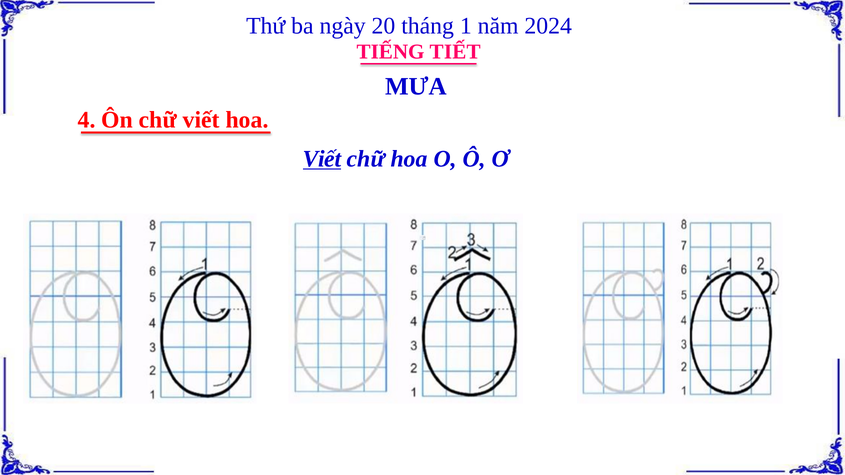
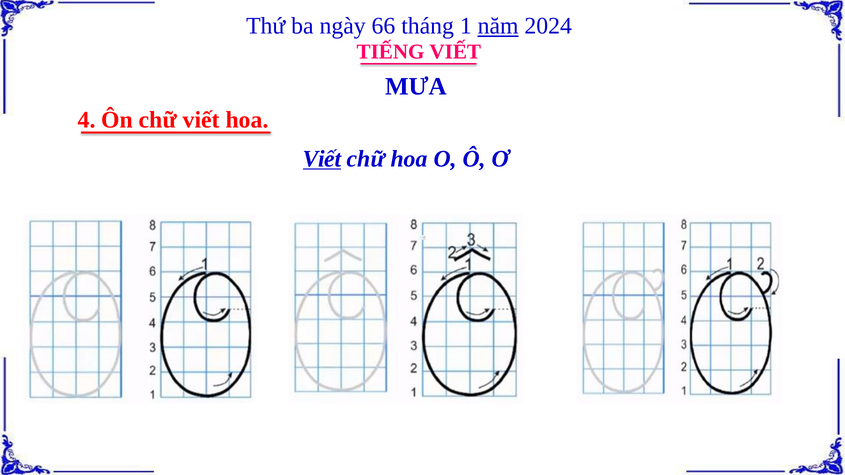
20: 20 -> 66 (383, 26)
năm underline: none -> present (498, 26)
TIẾNG TIẾT: TIẾT -> VIẾT (455, 52)
